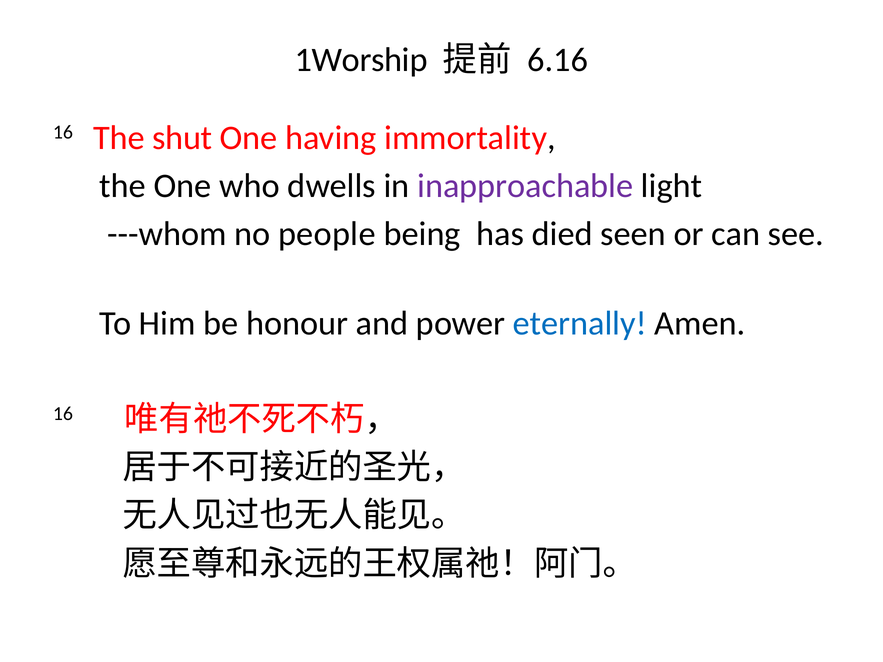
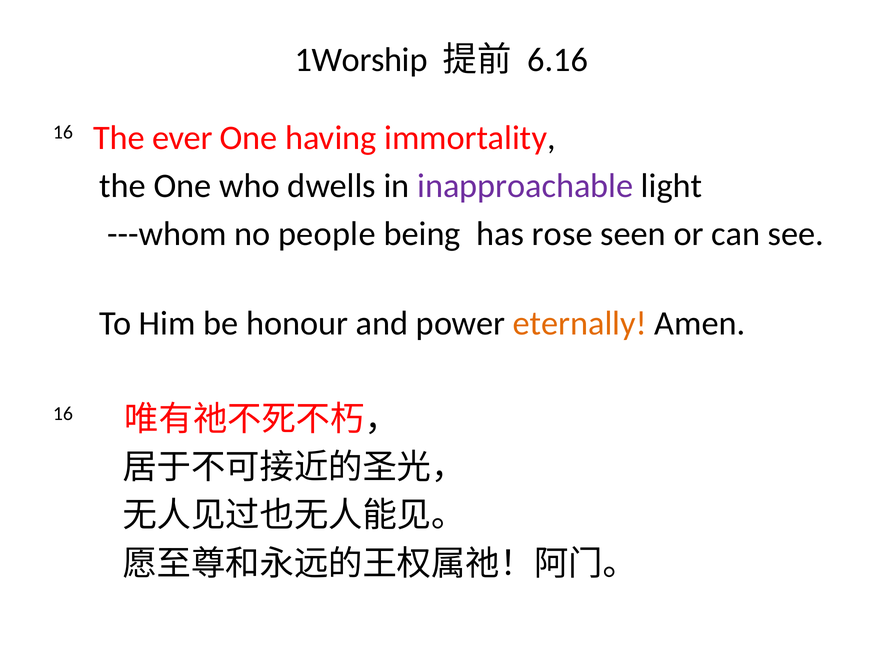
shut: shut -> ever (182, 138)
died: died -> rose (562, 234)
eternally colour: blue -> orange (580, 323)
